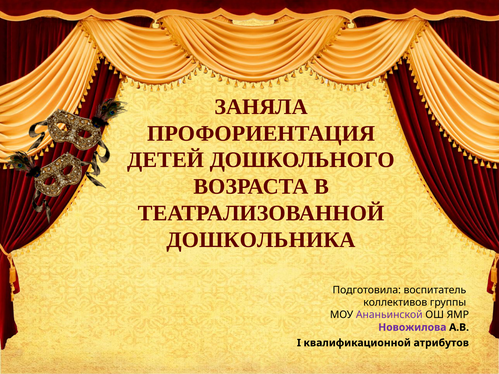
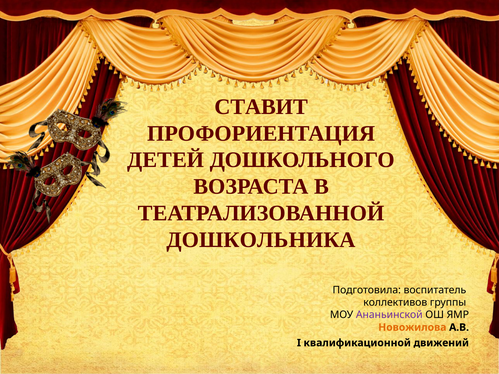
ЗАНЯЛА: ЗАНЯЛА -> СТАВИТ (261, 107)
Новожилова colour: purple -> orange (412, 328)
атрибутов: атрибутов -> движений (441, 343)
